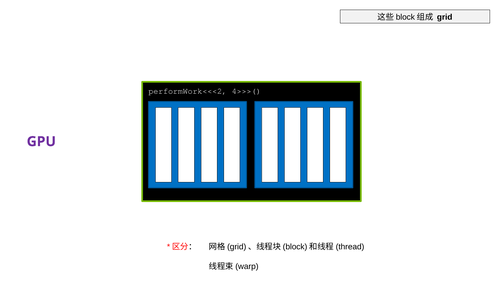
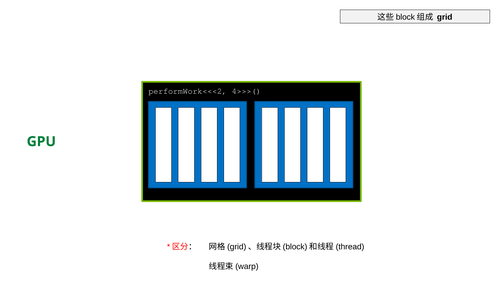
GPU colour: purple -> green (41, 142)
